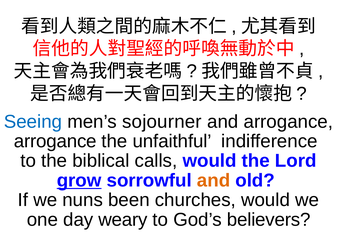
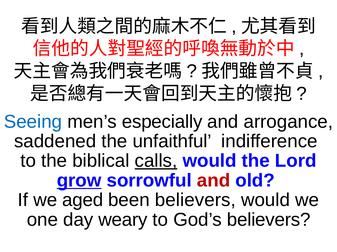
sojourner: sojourner -> especially (162, 122)
arrogance: arrogance -> saddened (55, 142)
calls underline: none -> present (156, 161)
and colour: orange -> red (214, 181)
nuns: nuns -> aged (83, 201)
been churches: churches -> believers (195, 201)
